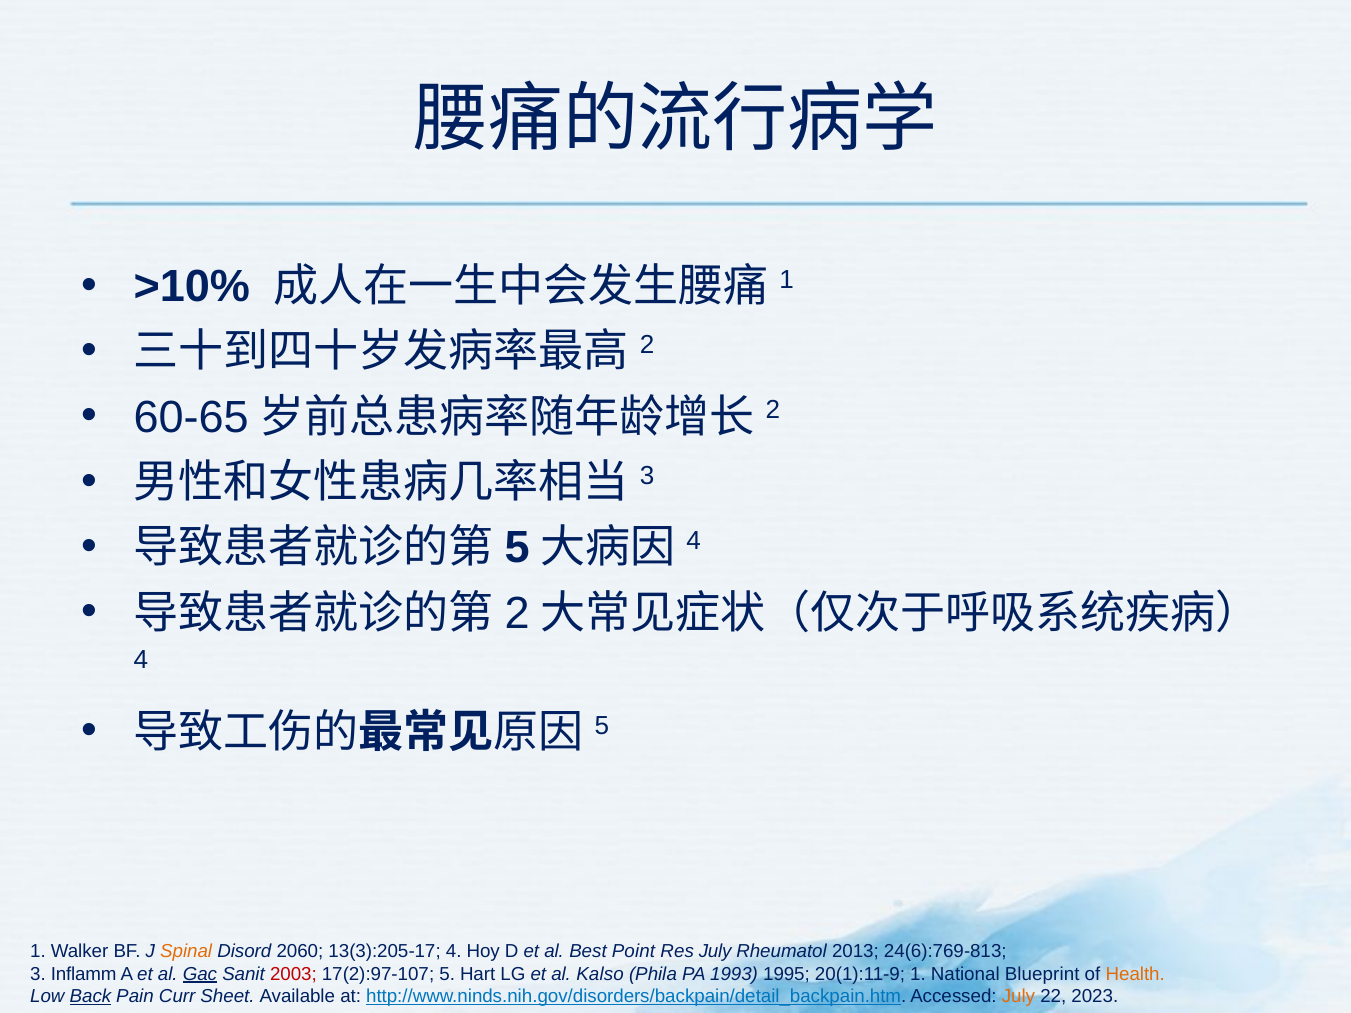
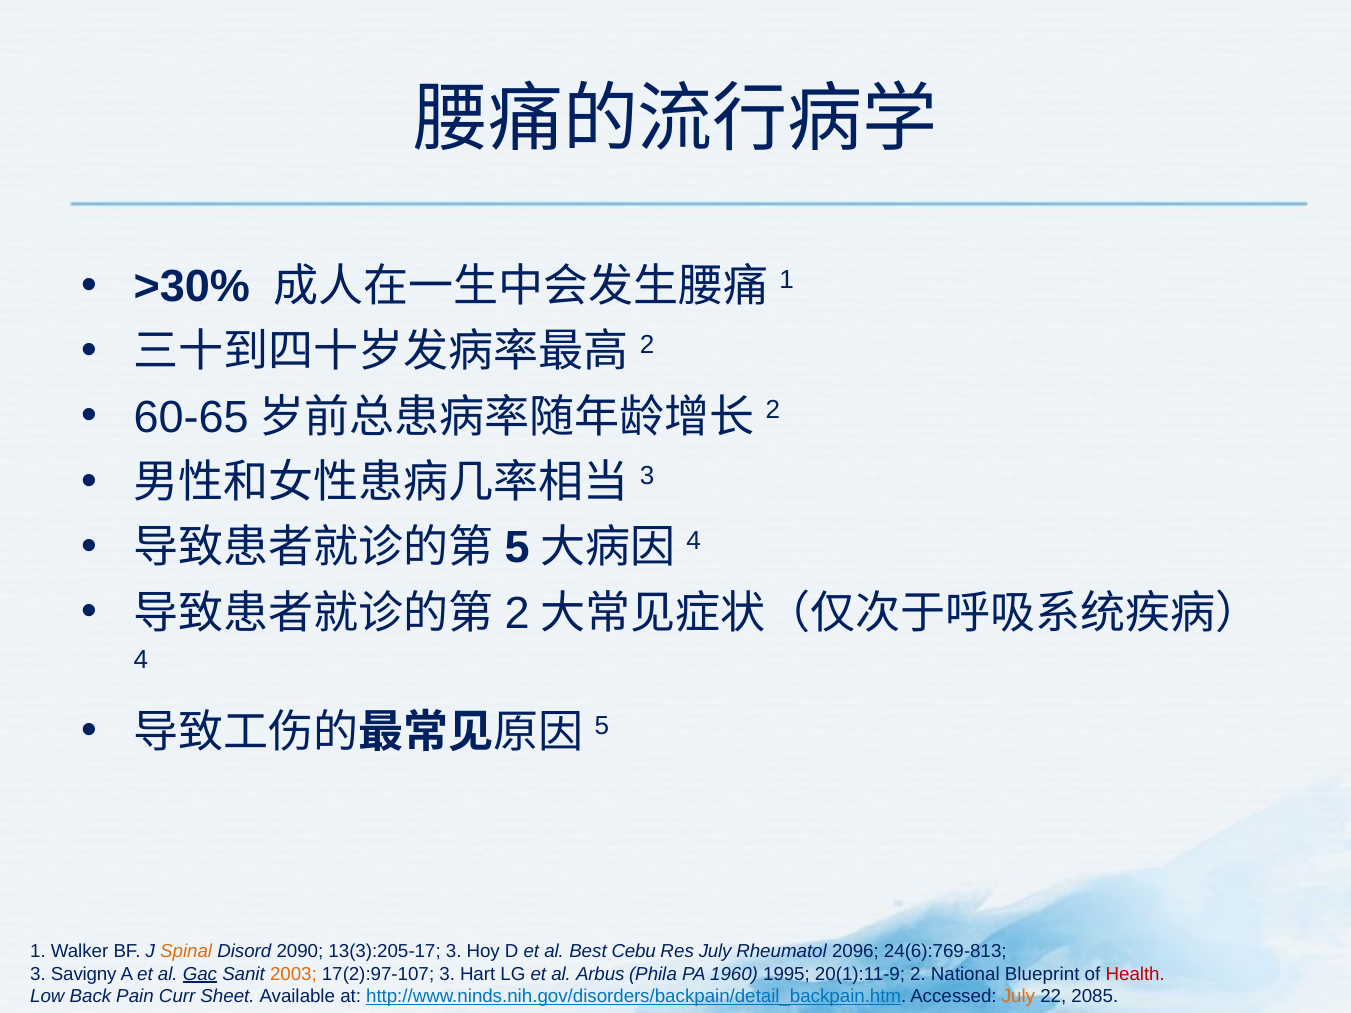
>10%: >10% -> >30% (192, 287)
2060: 2060 -> 2090 (300, 952)
13(3):205-17 4: 4 -> 3 (454, 952)
Point: Point -> Cebu (634, 952)
2013: 2013 -> 2096 (855, 952)
Inflamm: Inflamm -> Savigny (84, 974)
2003 colour: red -> orange (293, 974)
17(2):97-107 5: 5 -> 3 (447, 974)
Kalso: Kalso -> Arbus (600, 974)
1993: 1993 -> 1960 (734, 974)
20(1):11-9 1: 1 -> 2 (918, 974)
Health colour: orange -> red (1135, 974)
Back underline: present -> none (90, 997)
2023: 2023 -> 2085 (1095, 997)
